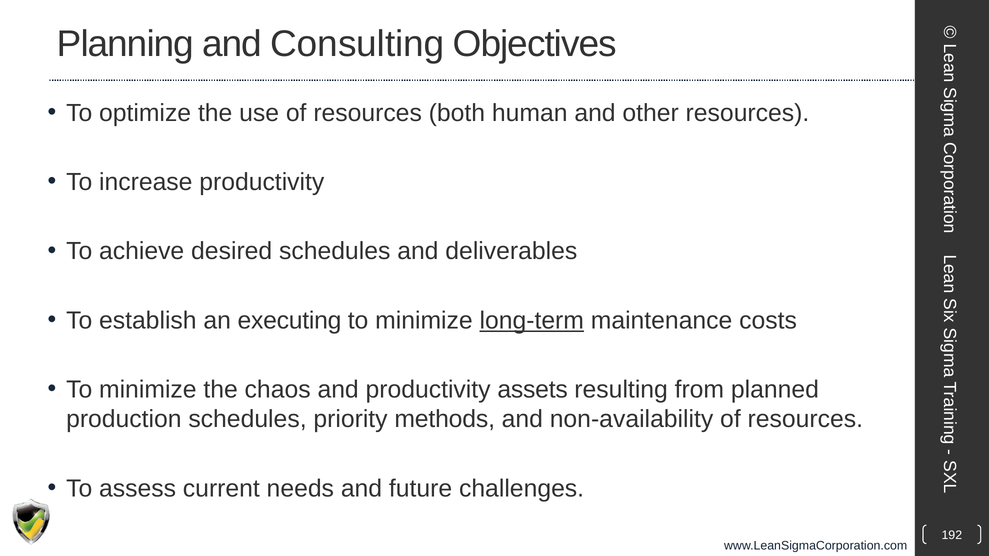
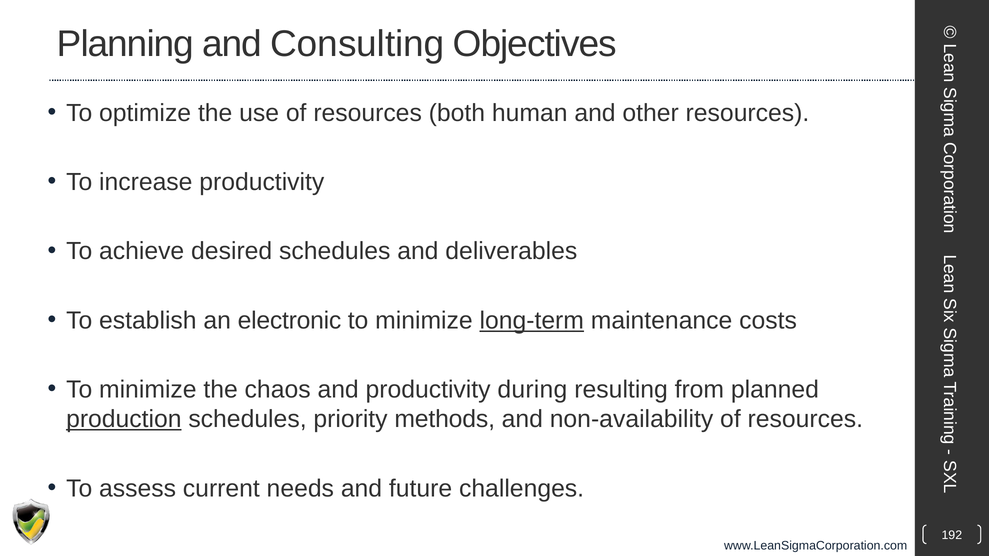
executing: executing -> electronic (289, 321)
assets: assets -> during (532, 390)
production underline: none -> present (124, 420)
